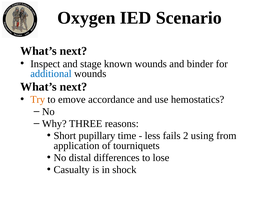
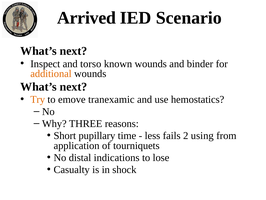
Oxygen: Oxygen -> Arrived (87, 18)
stage: stage -> torso (91, 64)
additional colour: blue -> orange (51, 74)
accordance: accordance -> tranexamic (111, 99)
differences: differences -> indications (117, 157)
